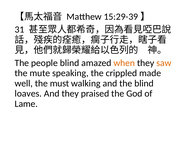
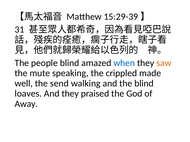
when colour: orange -> blue (124, 63)
must: must -> send (59, 84)
Lame: Lame -> Away (26, 104)
